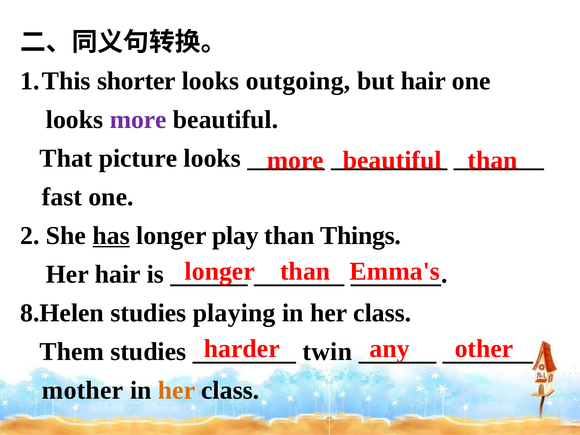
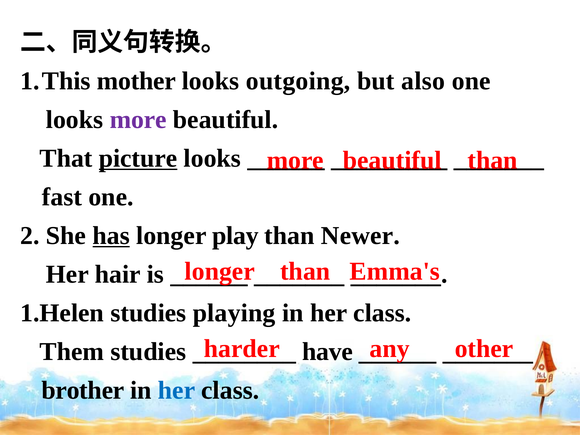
shorter: shorter -> mother (136, 81)
but hair: hair -> also (423, 81)
picture underline: none -> present (138, 158)
Things: Things -> Newer (360, 236)
8.Helen: 8.Helen -> 1.Helen (62, 313)
twin: twin -> have (328, 352)
mother: mother -> brother (83, 390)
her colour: orange -> blue (177, 390)
